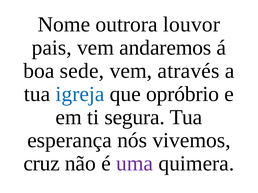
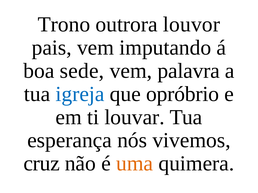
Nome: Nome -> Trono (64, 25)
andaremos: andaremos -> imputando (165, 48)
através: através -> palavra (189, 71)
segura: segura -> louvar (135, 117)
uma colour: purple -> orange (135, 164)
